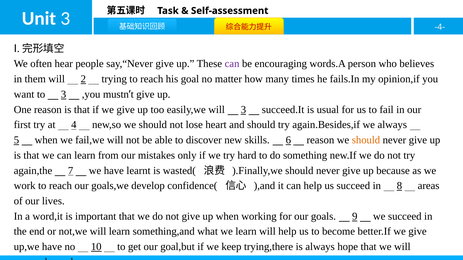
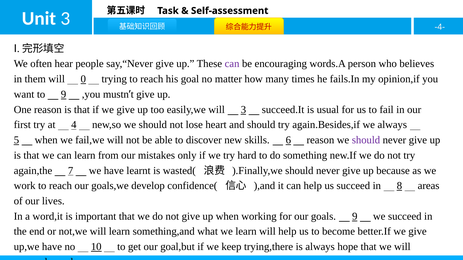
2: 2 -> 0 (83, 79)
to 3: 3 -> 9 (64, 94)
should colour: orange -> purple (366, 140)
